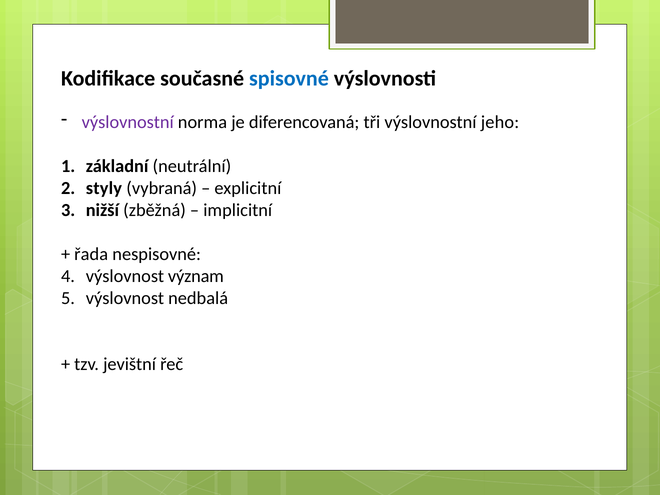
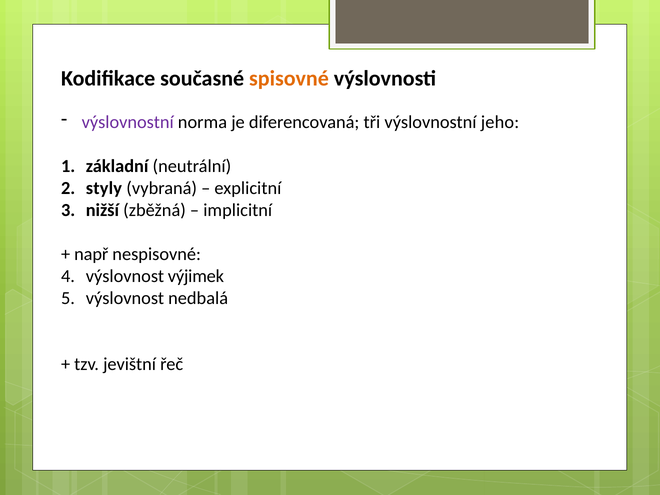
spisovné colour: blue -> orange (289, 78)
řada: řada -> např (91, 254)
význam: význam -> výjimek (196, 276)
